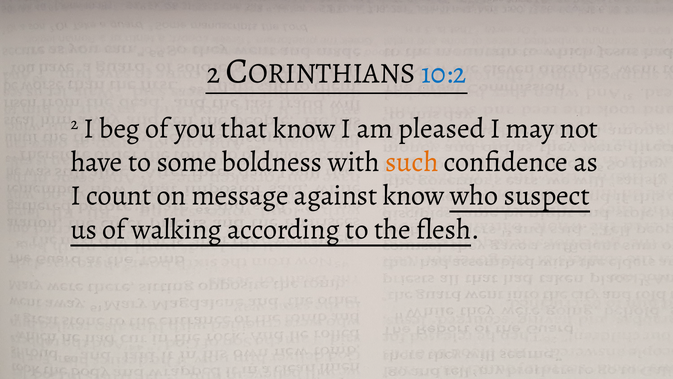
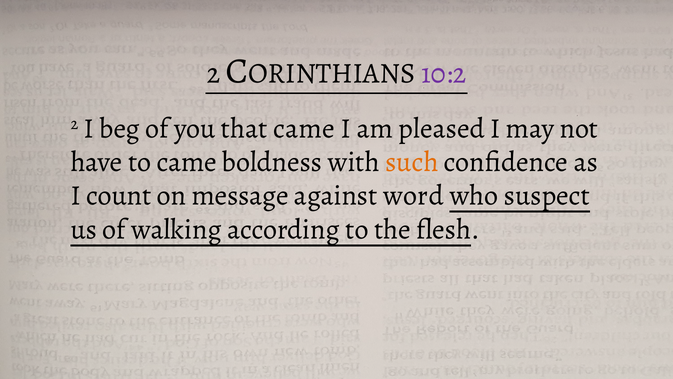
10:2 colour: blue -> purple (444, 73)
that know: know -> came (304, 128)
to some: some -> came (187, 162)
against know: know -> word (413, 195)
